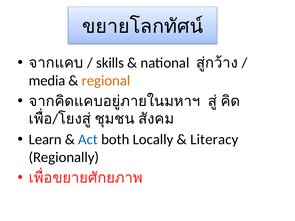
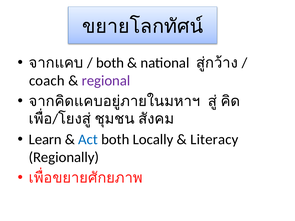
skills: skills -> both (110, 63)
media: media -> coach (47, 81)
regional colour: orange -> purple (106, 81)
